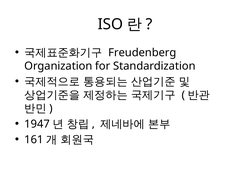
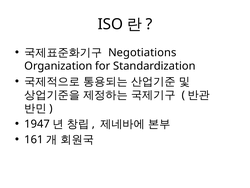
Freudenberg: Freudenberg -> Negotiations (142, 52)
